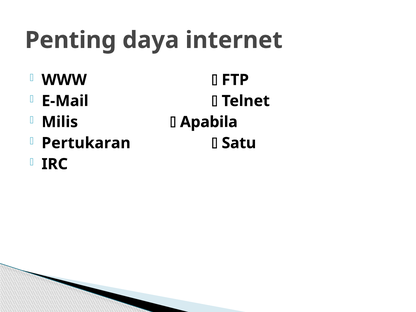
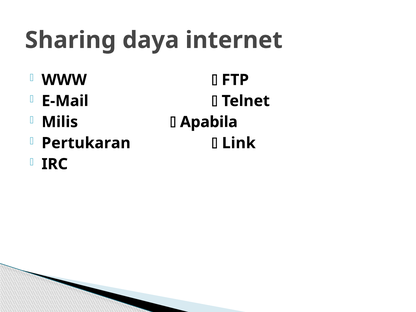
Penting: Penting -> Sharing (70, 40)
Satu: Satu -> Link (239, 143)
